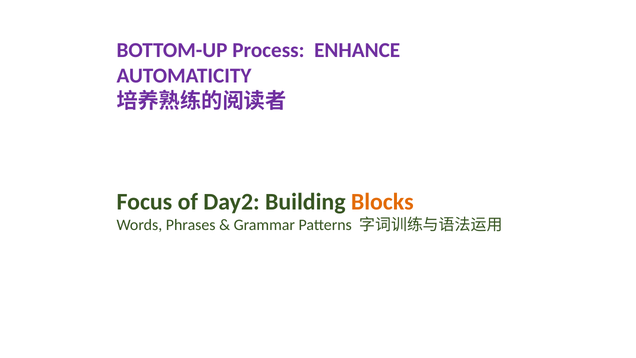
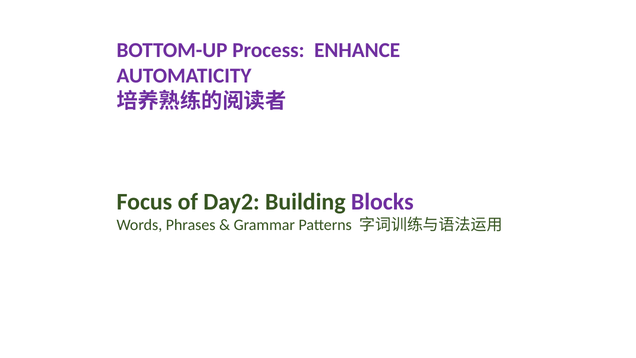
Blocks colour: orange -> purple (382, 202)
